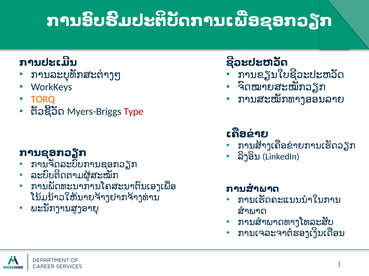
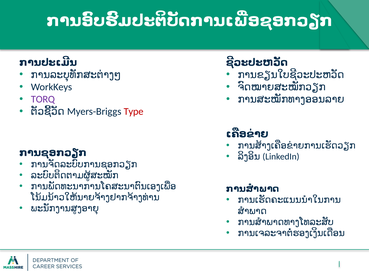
TORQ colour: orange -> purple (43, 100)
